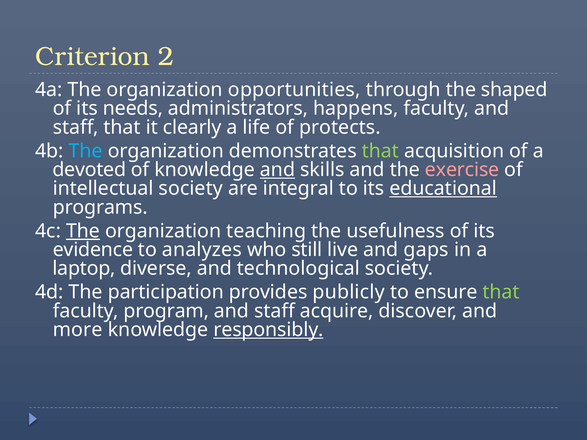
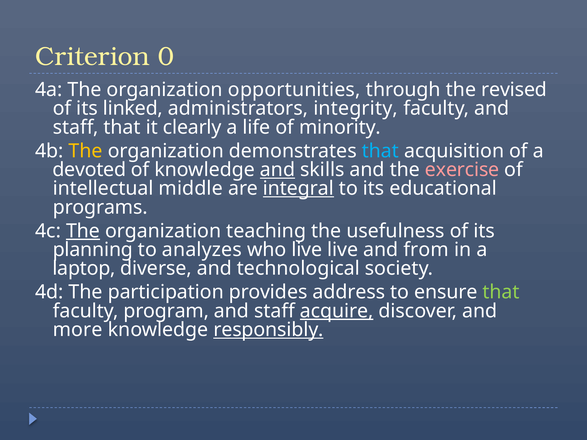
2: 2 -> 0 (166, 57)
shaped: shaped -> revised (514, 90)
needs: needs -> linked (133, 109)
happens: happens -> integrity (356, 109)
protects: protects -> minority (340, 127)
The colour: light blue -> yellow (86, 151)
that colour: light green -> light blue (380, 151)
intellectual society: society -> middle (191, 189)
integral underline: none -> present (298, 189)
educational underline: present -> none (443, 189)
evidence: evidence -> planning (93, 250)
who still: still -> live (307, 250)
gaps: gaps -> from (426, 250)
publicly: publicly -> address (349, 292)
acquire underline: none -> present (337, 311)
